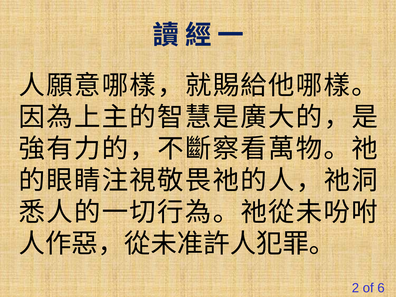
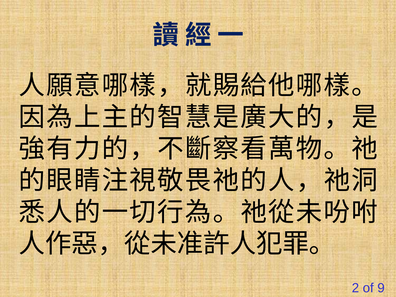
6: 6 -> 9 (381, 288)
